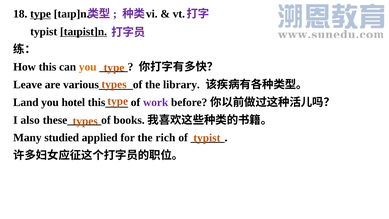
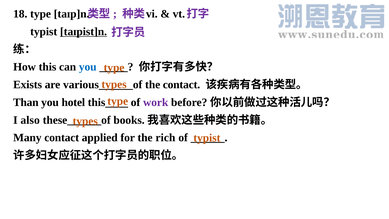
type underline: present -> none (41, 14)
you colour: orange -> blue (88, 67)
Leave: Leave -> Exists (28, 85)
the library: library -> contact (181, 85)
Land: Land -> Than (26, 102)
Many studied: studied -> contact (62, 138)
